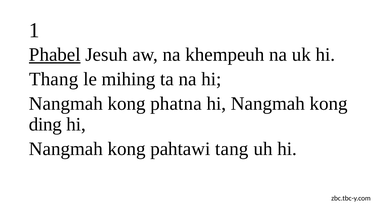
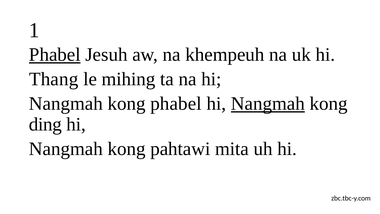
kong phatna: phatna -> phabel (176, 104)
Nangmah underline: none -> present (268, 104)
tang: tang -> mita (232, 149)
